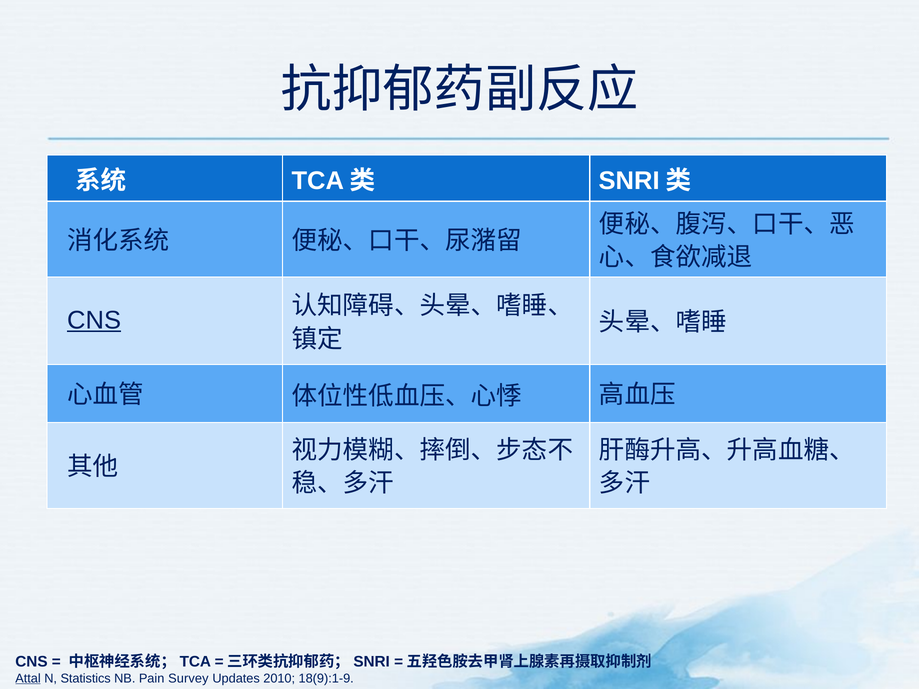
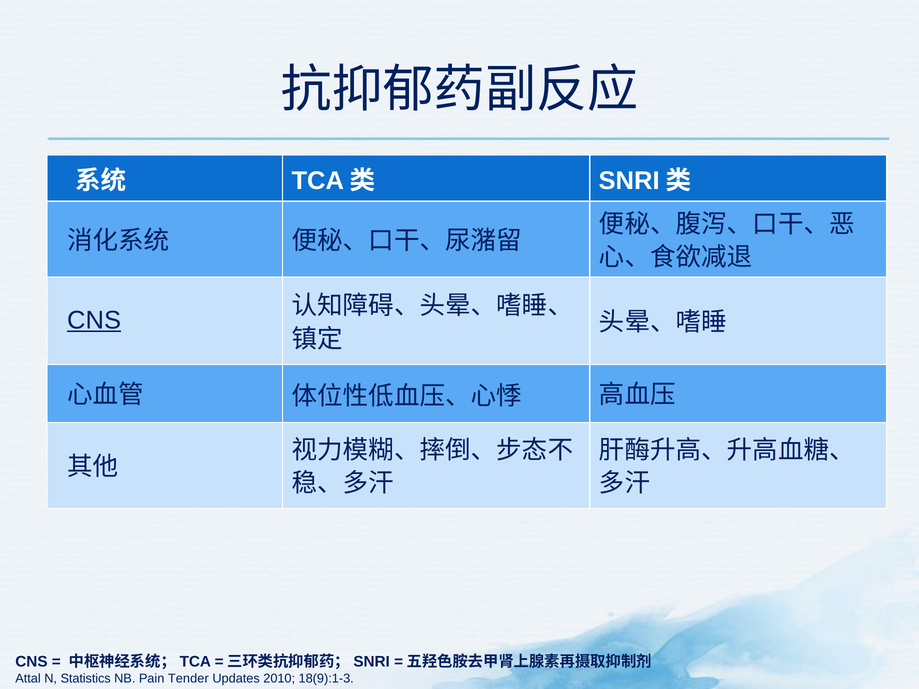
Attal underline: present -> none (28, 679)
Survey: Survey -> Tender (188, 679)
18(9):1-9: 18(9):1-9 -> 18(9):1-3 (326, 679)
